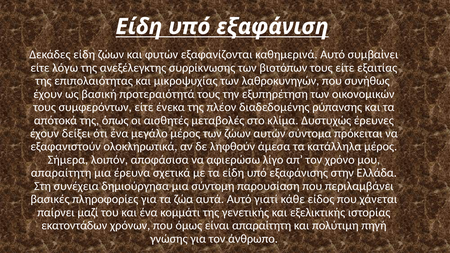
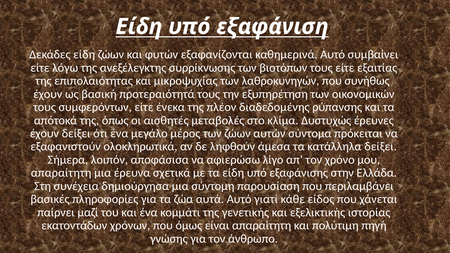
κατάλληλα μέρος: μέρος -> δείξει (381, 147)
